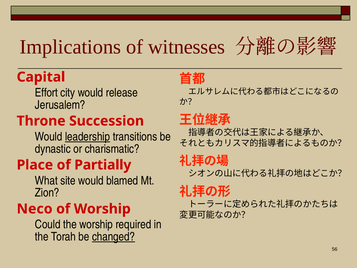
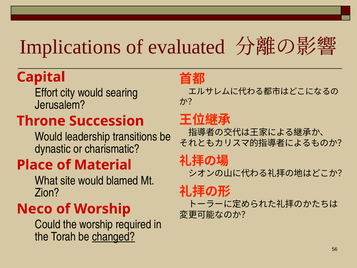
witnesses: witnesses -> evaluated (187, 47)
release: release -> searing (122, 93)
leadership underline: present -> none (88, 137)
Partially: Partially -> Material (103, 165)
